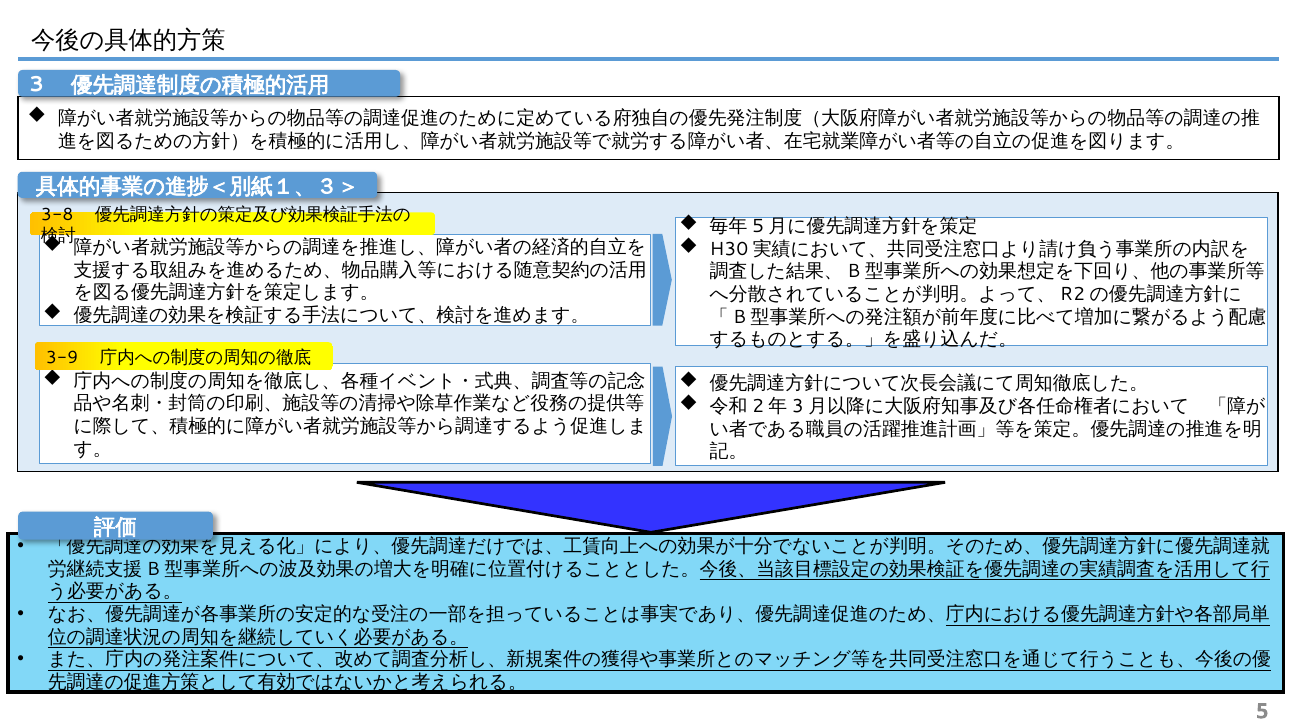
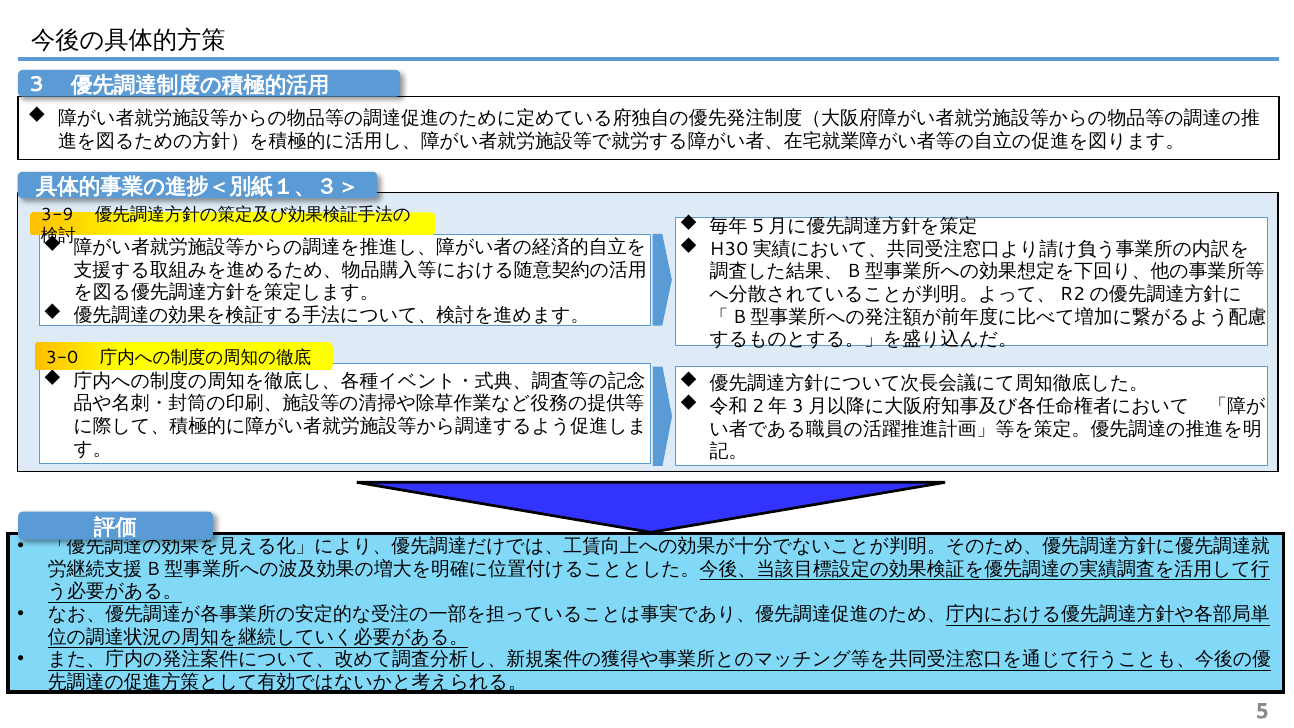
3-8: 3-8 -> 3-9 (57, 214)
3-9: 3-9 -> 3-0 (62, 357)
